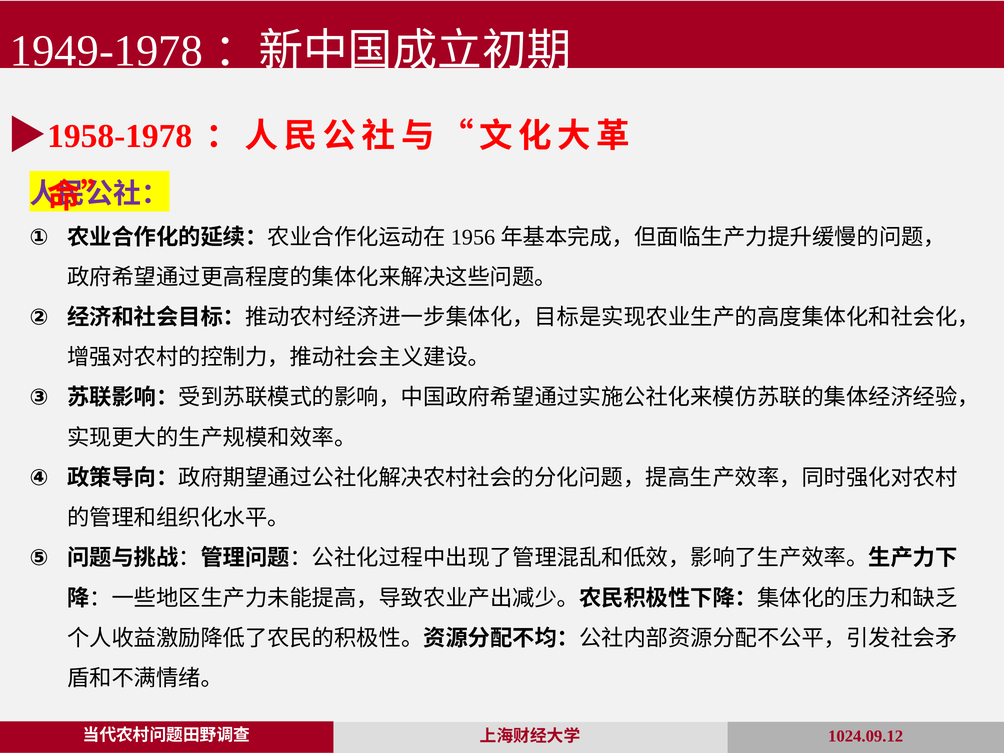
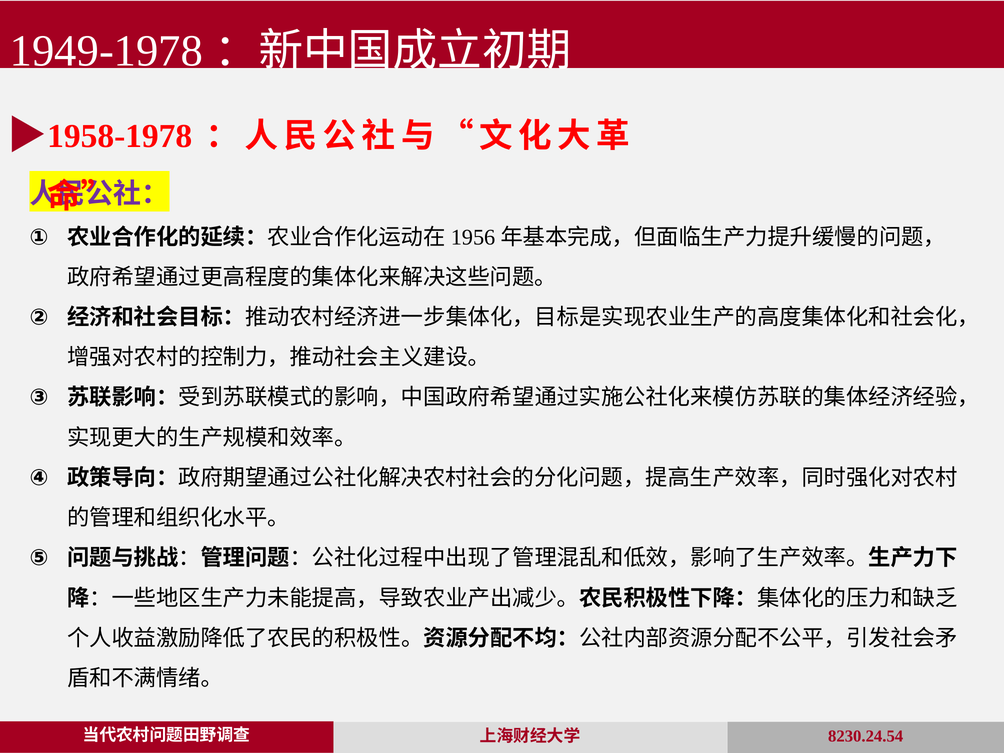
1024.09.12: 1024.09.12 -> 8230.24.54 (866, 736)
